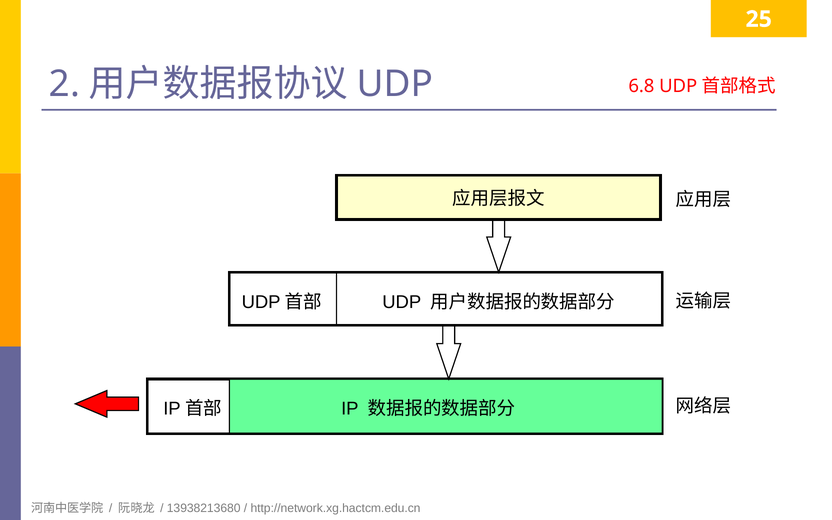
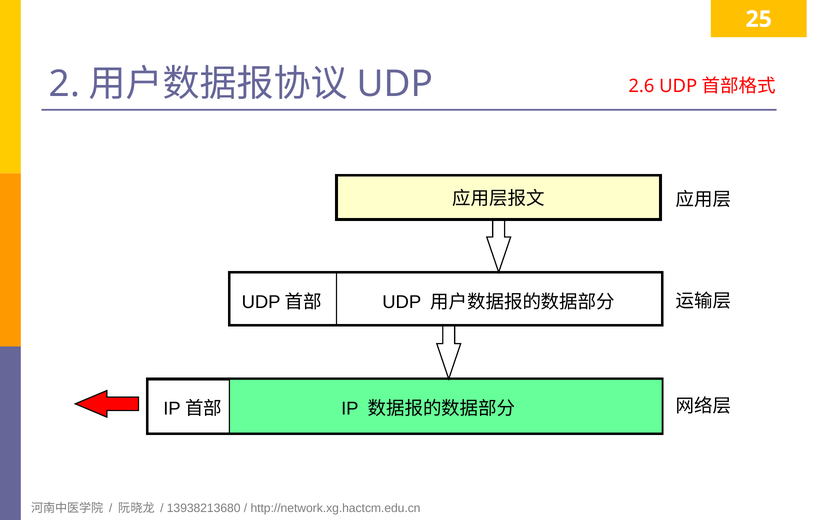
6.8: 6.8 -> 2.6 (641, 86)
